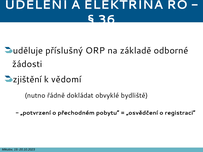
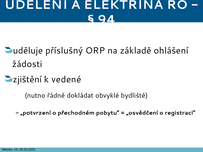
36: 36 -> 94 (107, 20)
odborné: odborné -> ohlášení (171, 51)
vědomí: vědomí -> vedené (66, 80)
